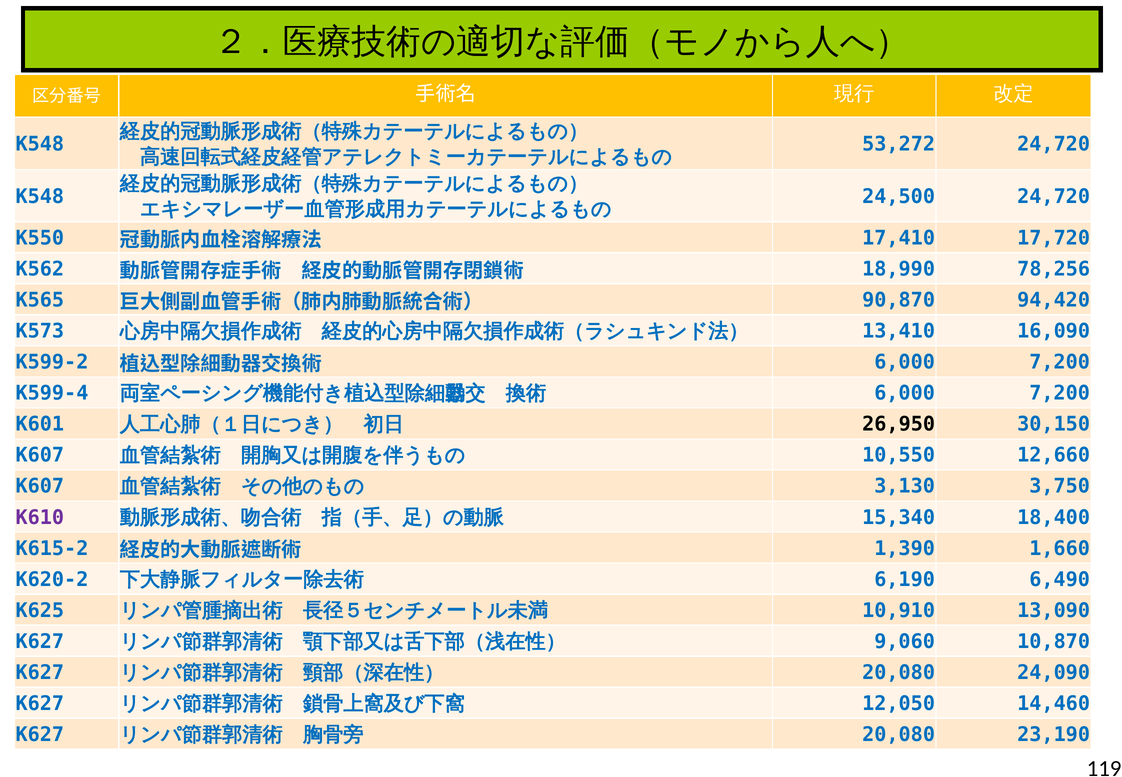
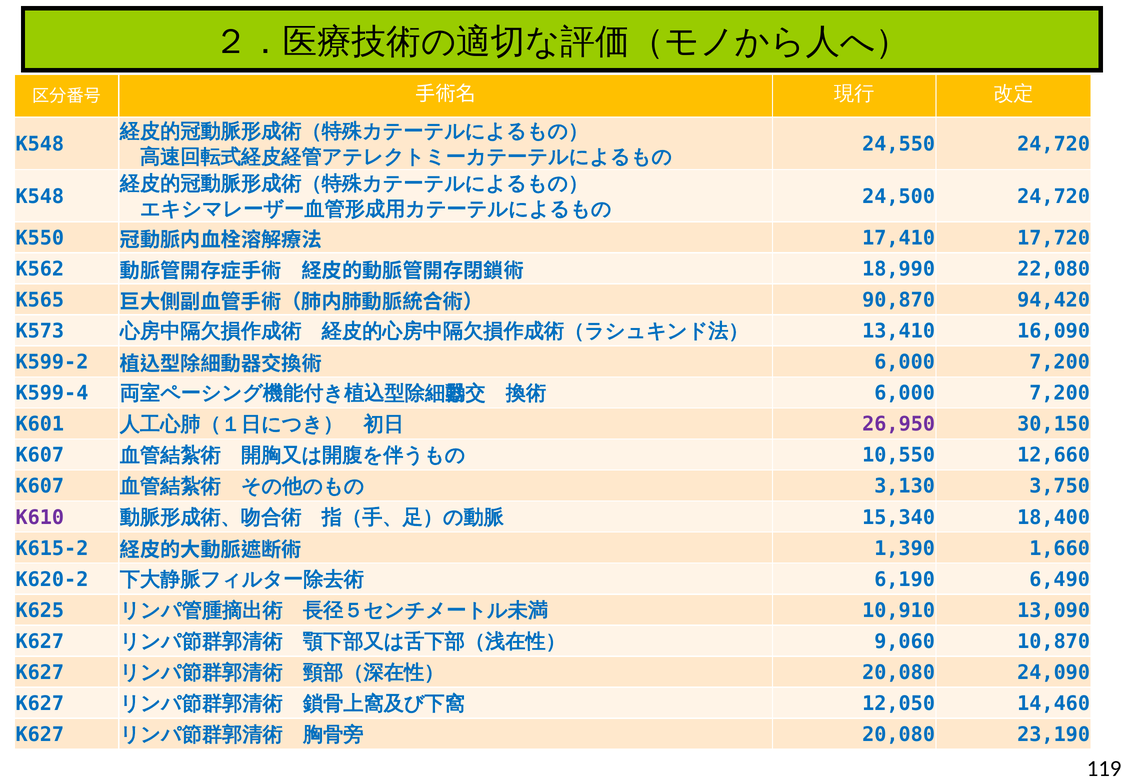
53,272: 53,272 -> 24,550 (899, 144)
78,256: 78,256 -> 22,080 (1054, 269)
26,950 colour: black -> purple (899, 424)
